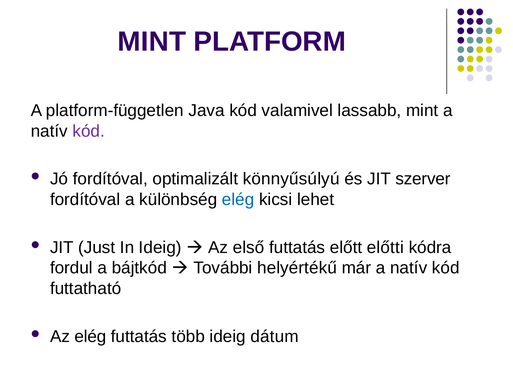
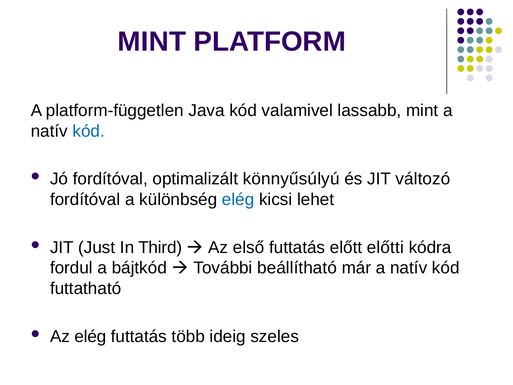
kód colour: purple -> blue (89, 131)
szerver: szerver -> változó (423, 179)
In Ideig: Ideig -> Third (160, 247)
helyértékű: helyértékű -> beállítható (297, 268)
dátum: dátum -> szeles (275, 336)
